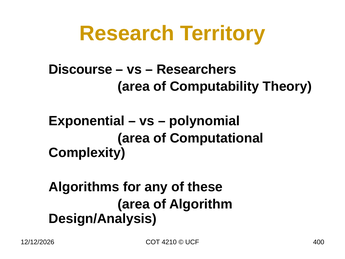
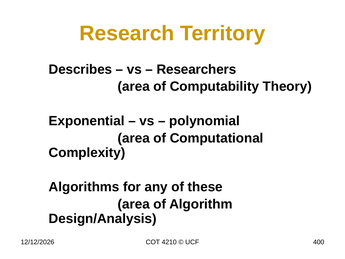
Discourse: Discourse -> Describes (80, 69)
